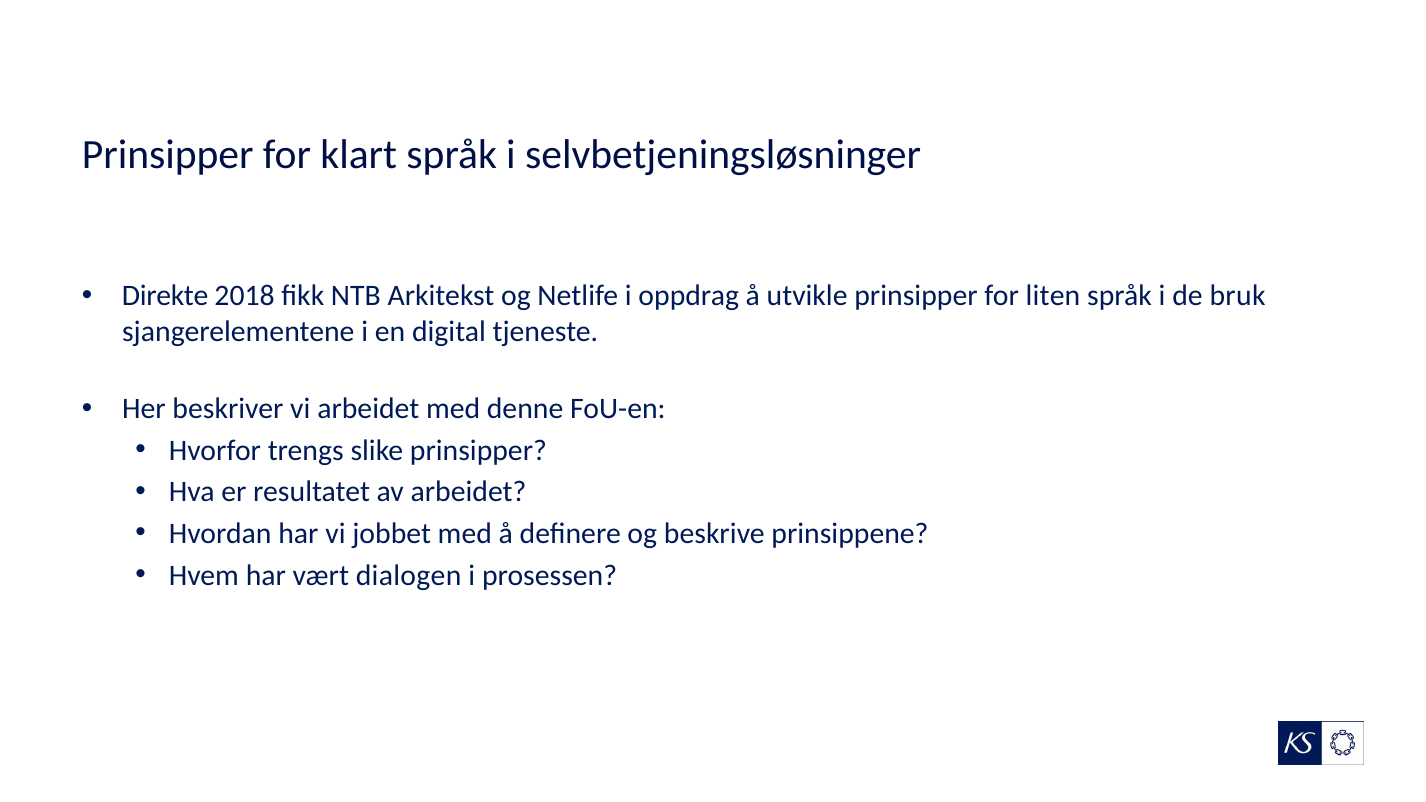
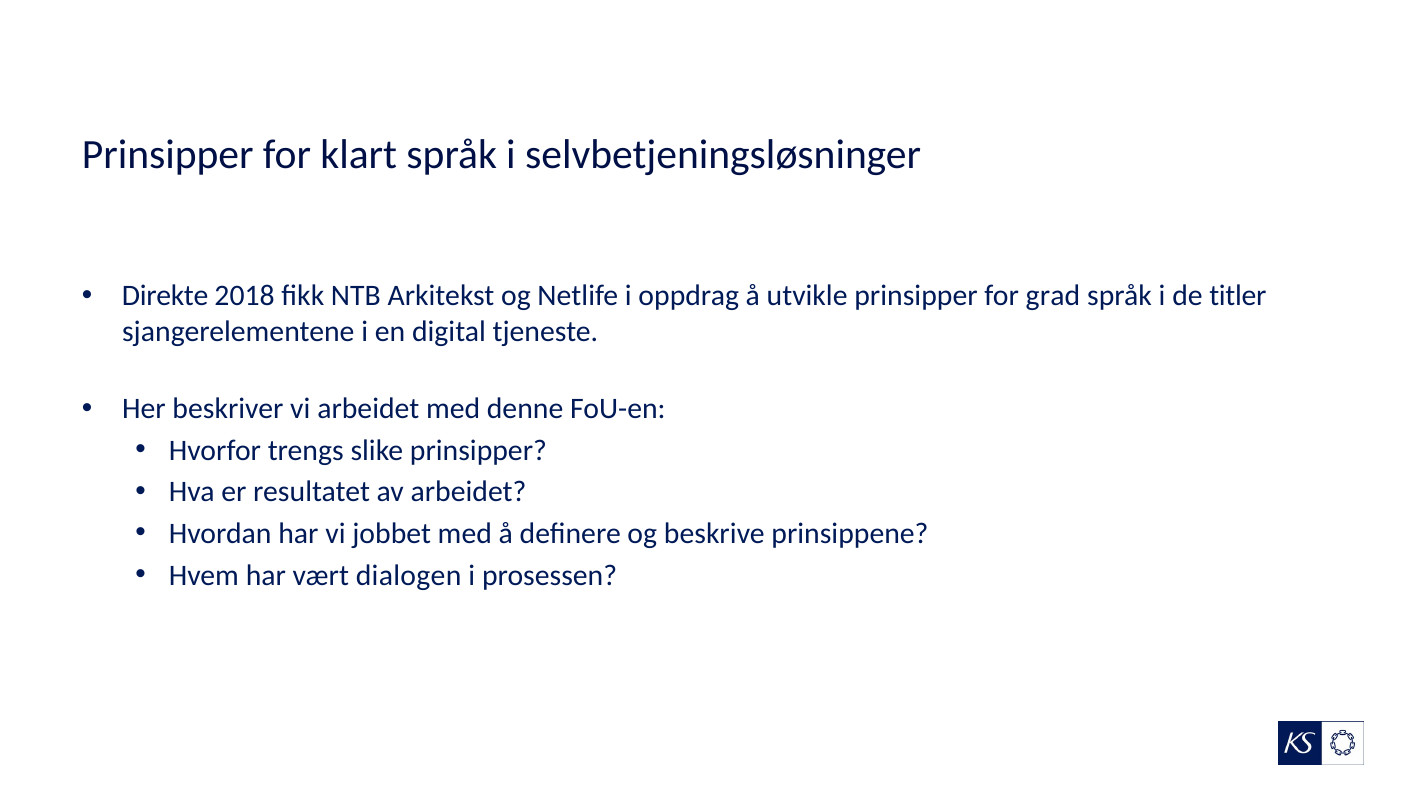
liten: liten -> grad (1053, 296)
bruk: bruk -> titler (1238, 296)
